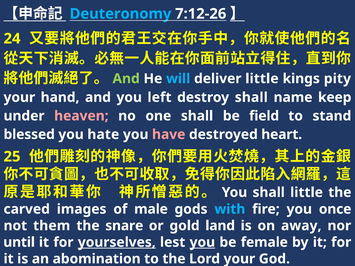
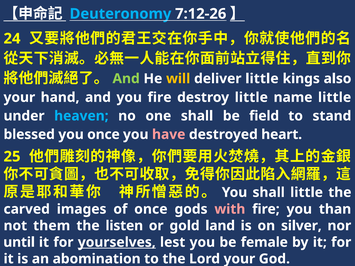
will colour: light blue -> yellow (178, 79)
pity: pity -> also (338, 79)
you left: left -> fire (160, 97)
destroy shall: shall -> little (251, 97)
name keep: keep -> little (335, 97)
heaven colour: pink -> light blue (81, 116)
you hate: hate -> once (103, 135)
of male: male -> once (151, 209)
with colour: light blue -> pink (230, 209)
once: once -> than (335, 209)
snare: snare -> listen (124, 226)
away: away -> silver (301, 226)
you underline: present -> none (202, 242)
